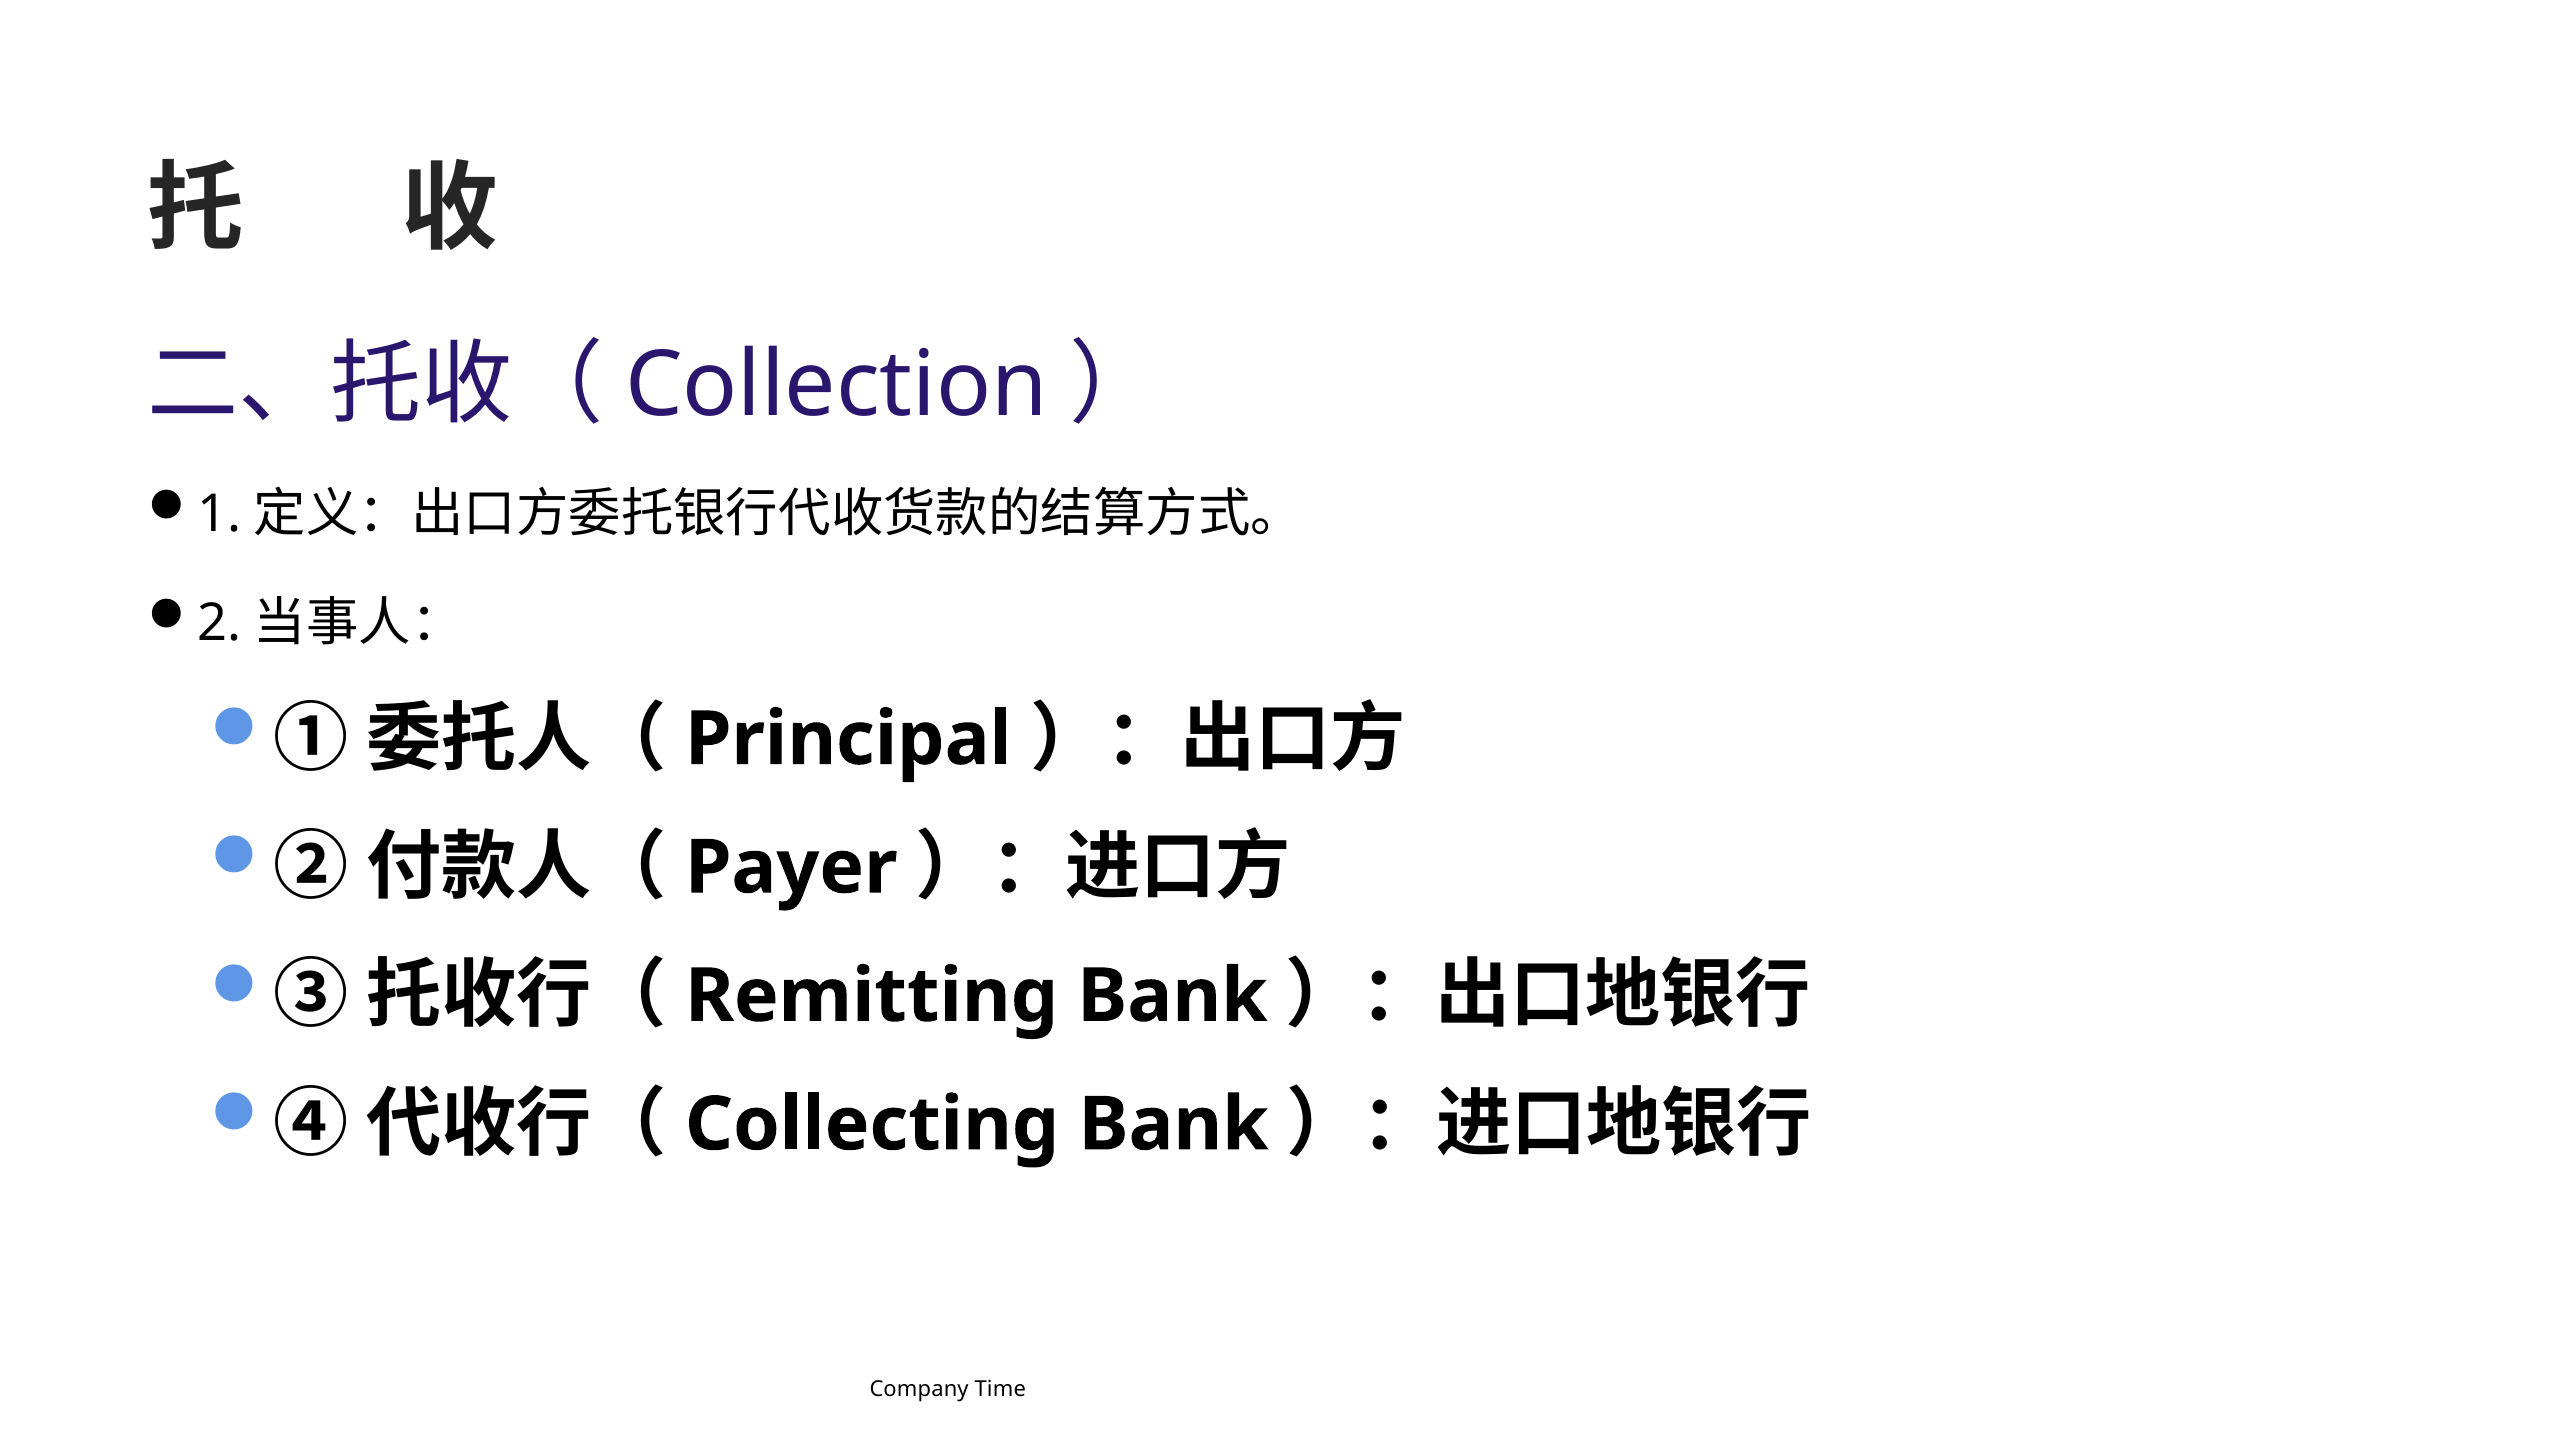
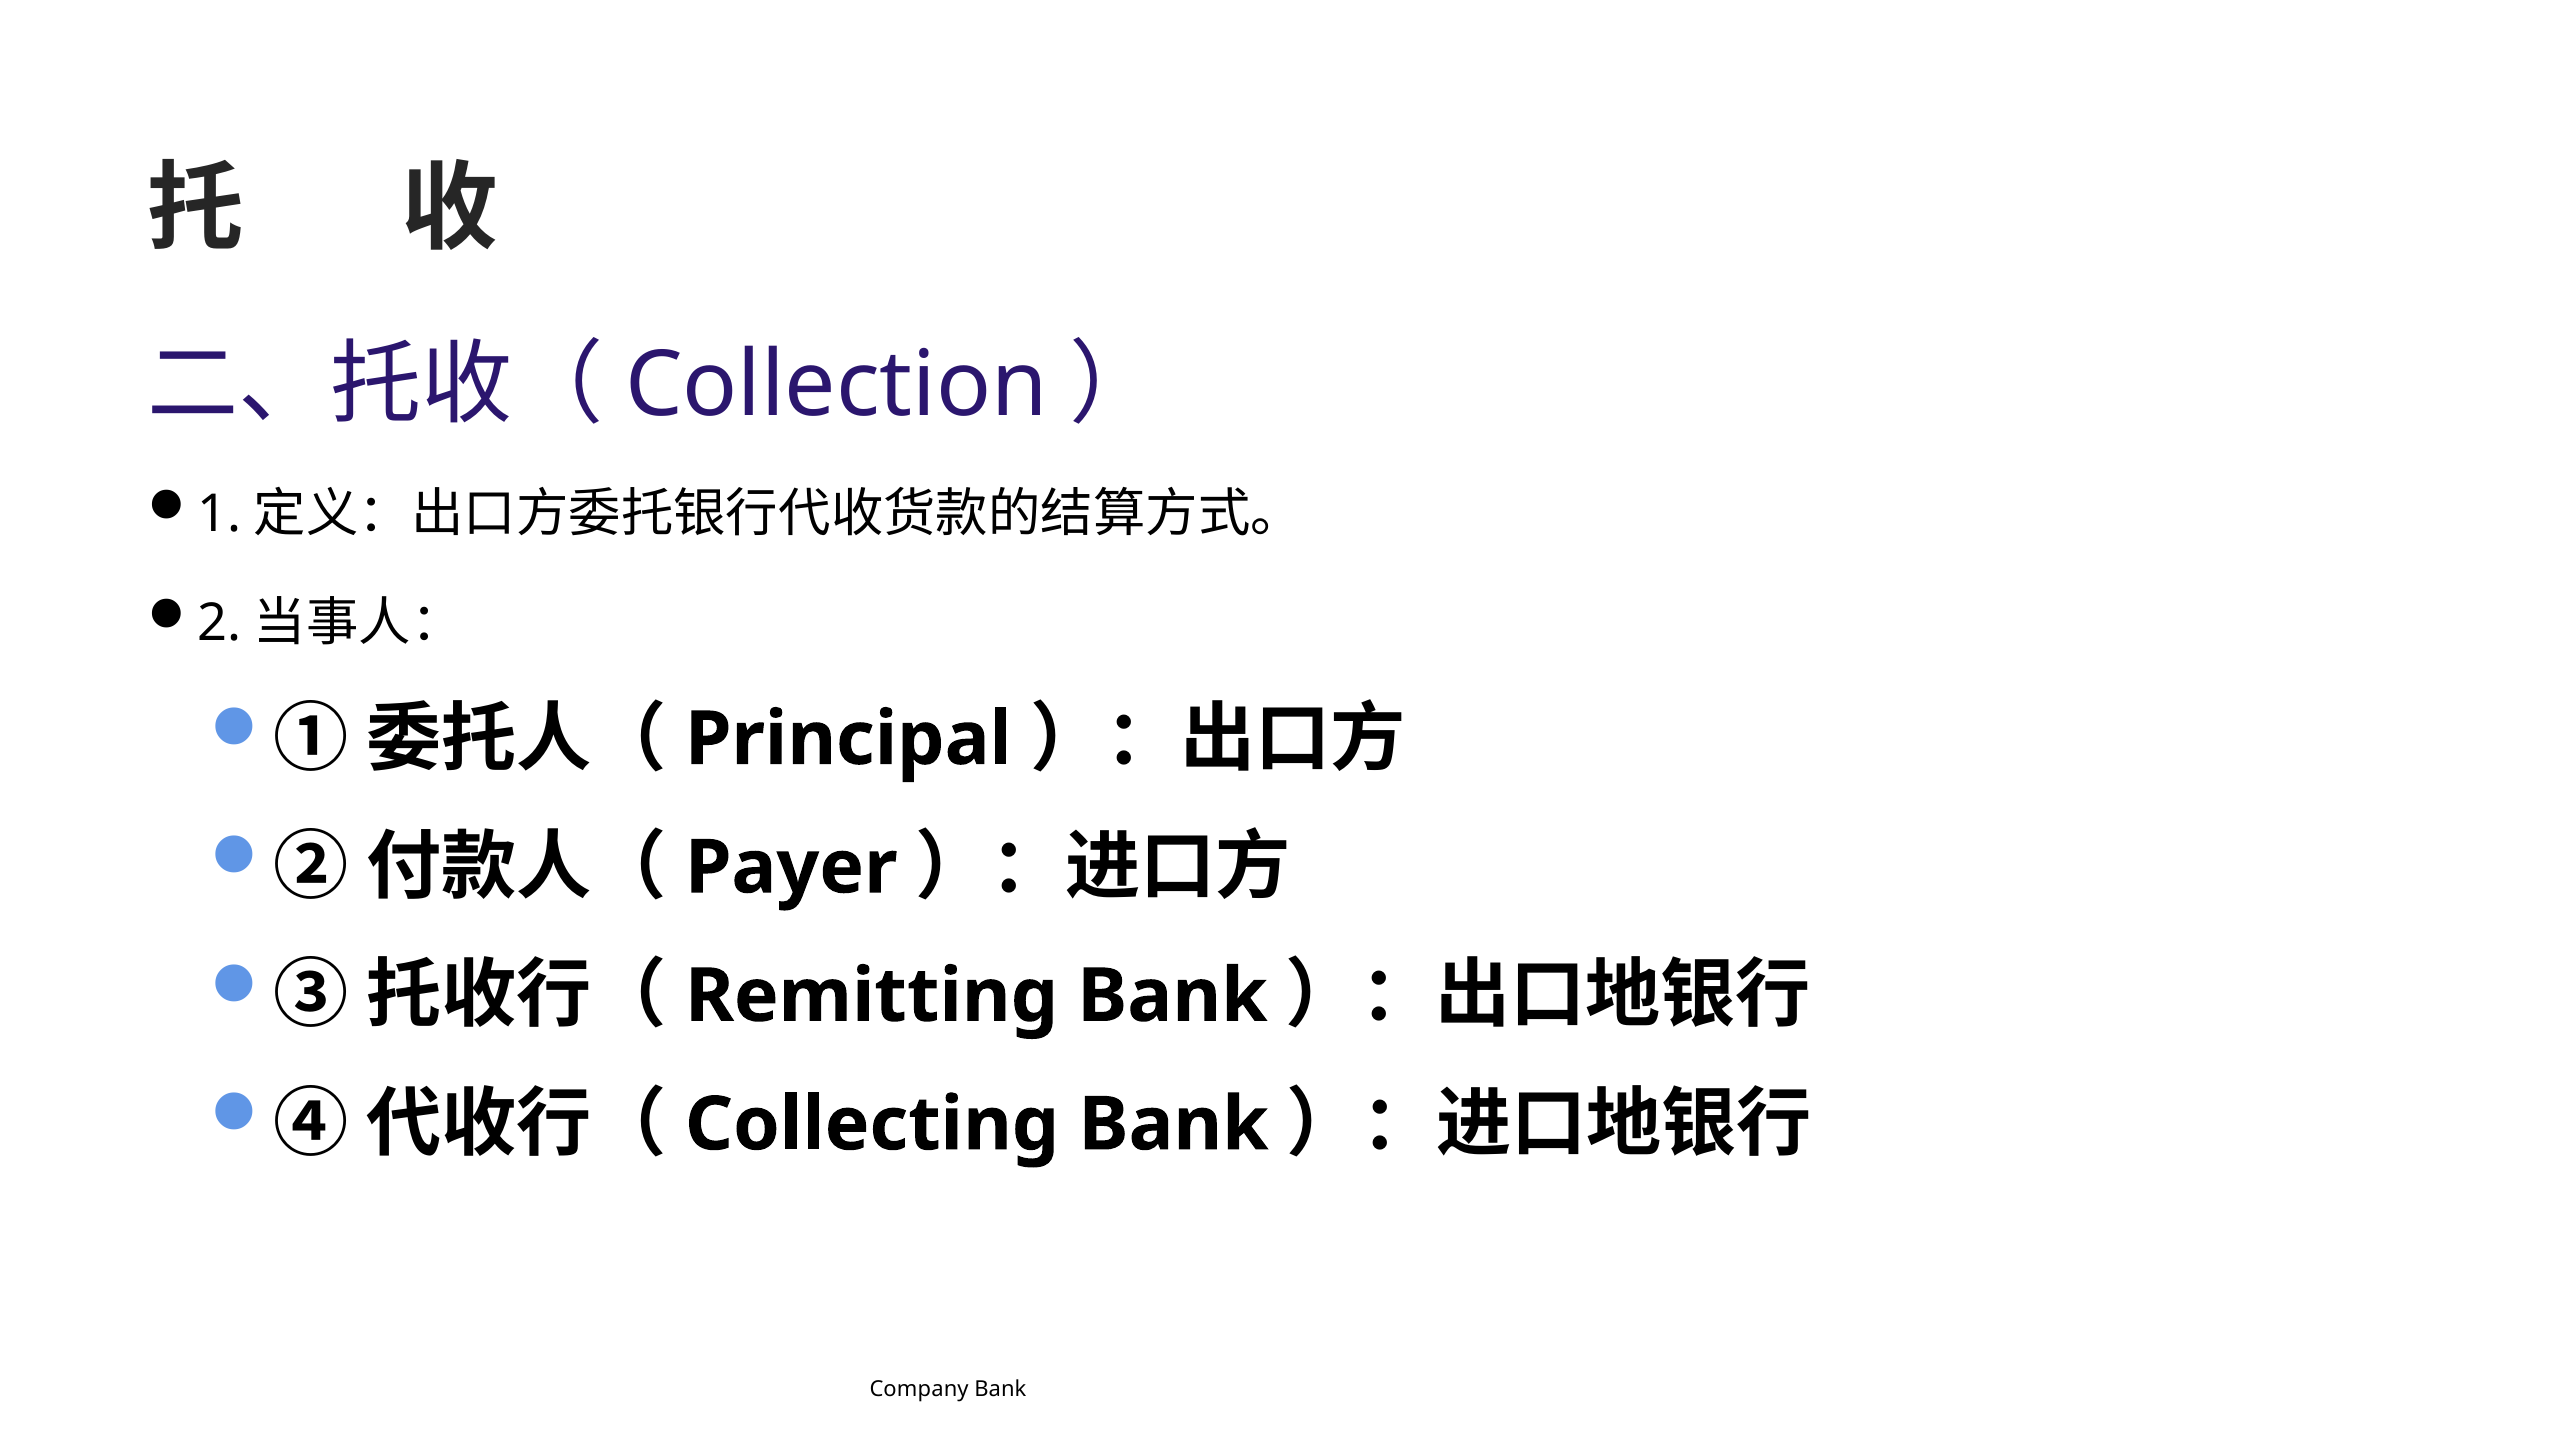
Company Time: Time -> Bank (1000, 1389)
